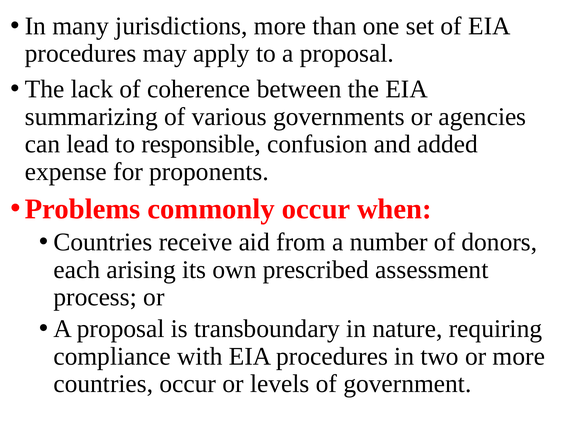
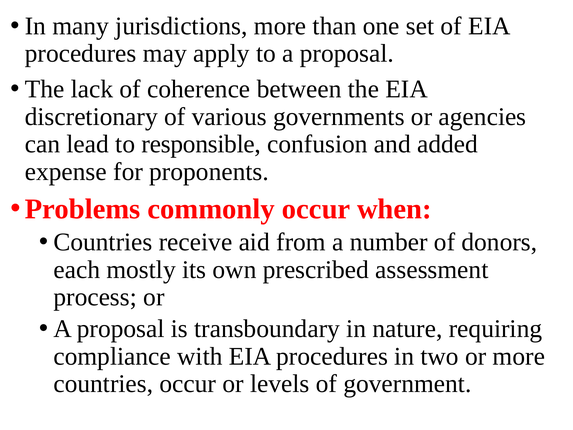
summarizing: summarizing -> discretionary (91, 117)
arising: arising -> mostly (141, 270)
